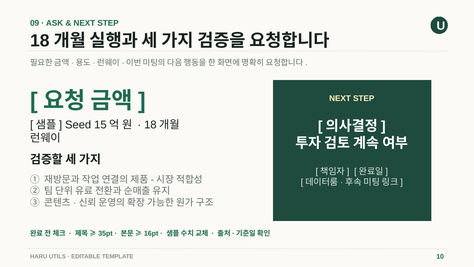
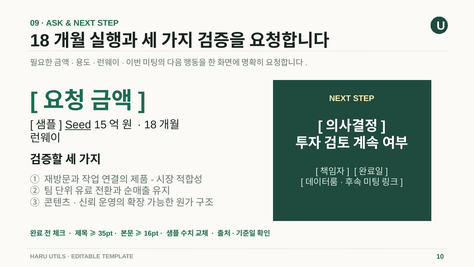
Seed underline: none -> present (78, 125)
